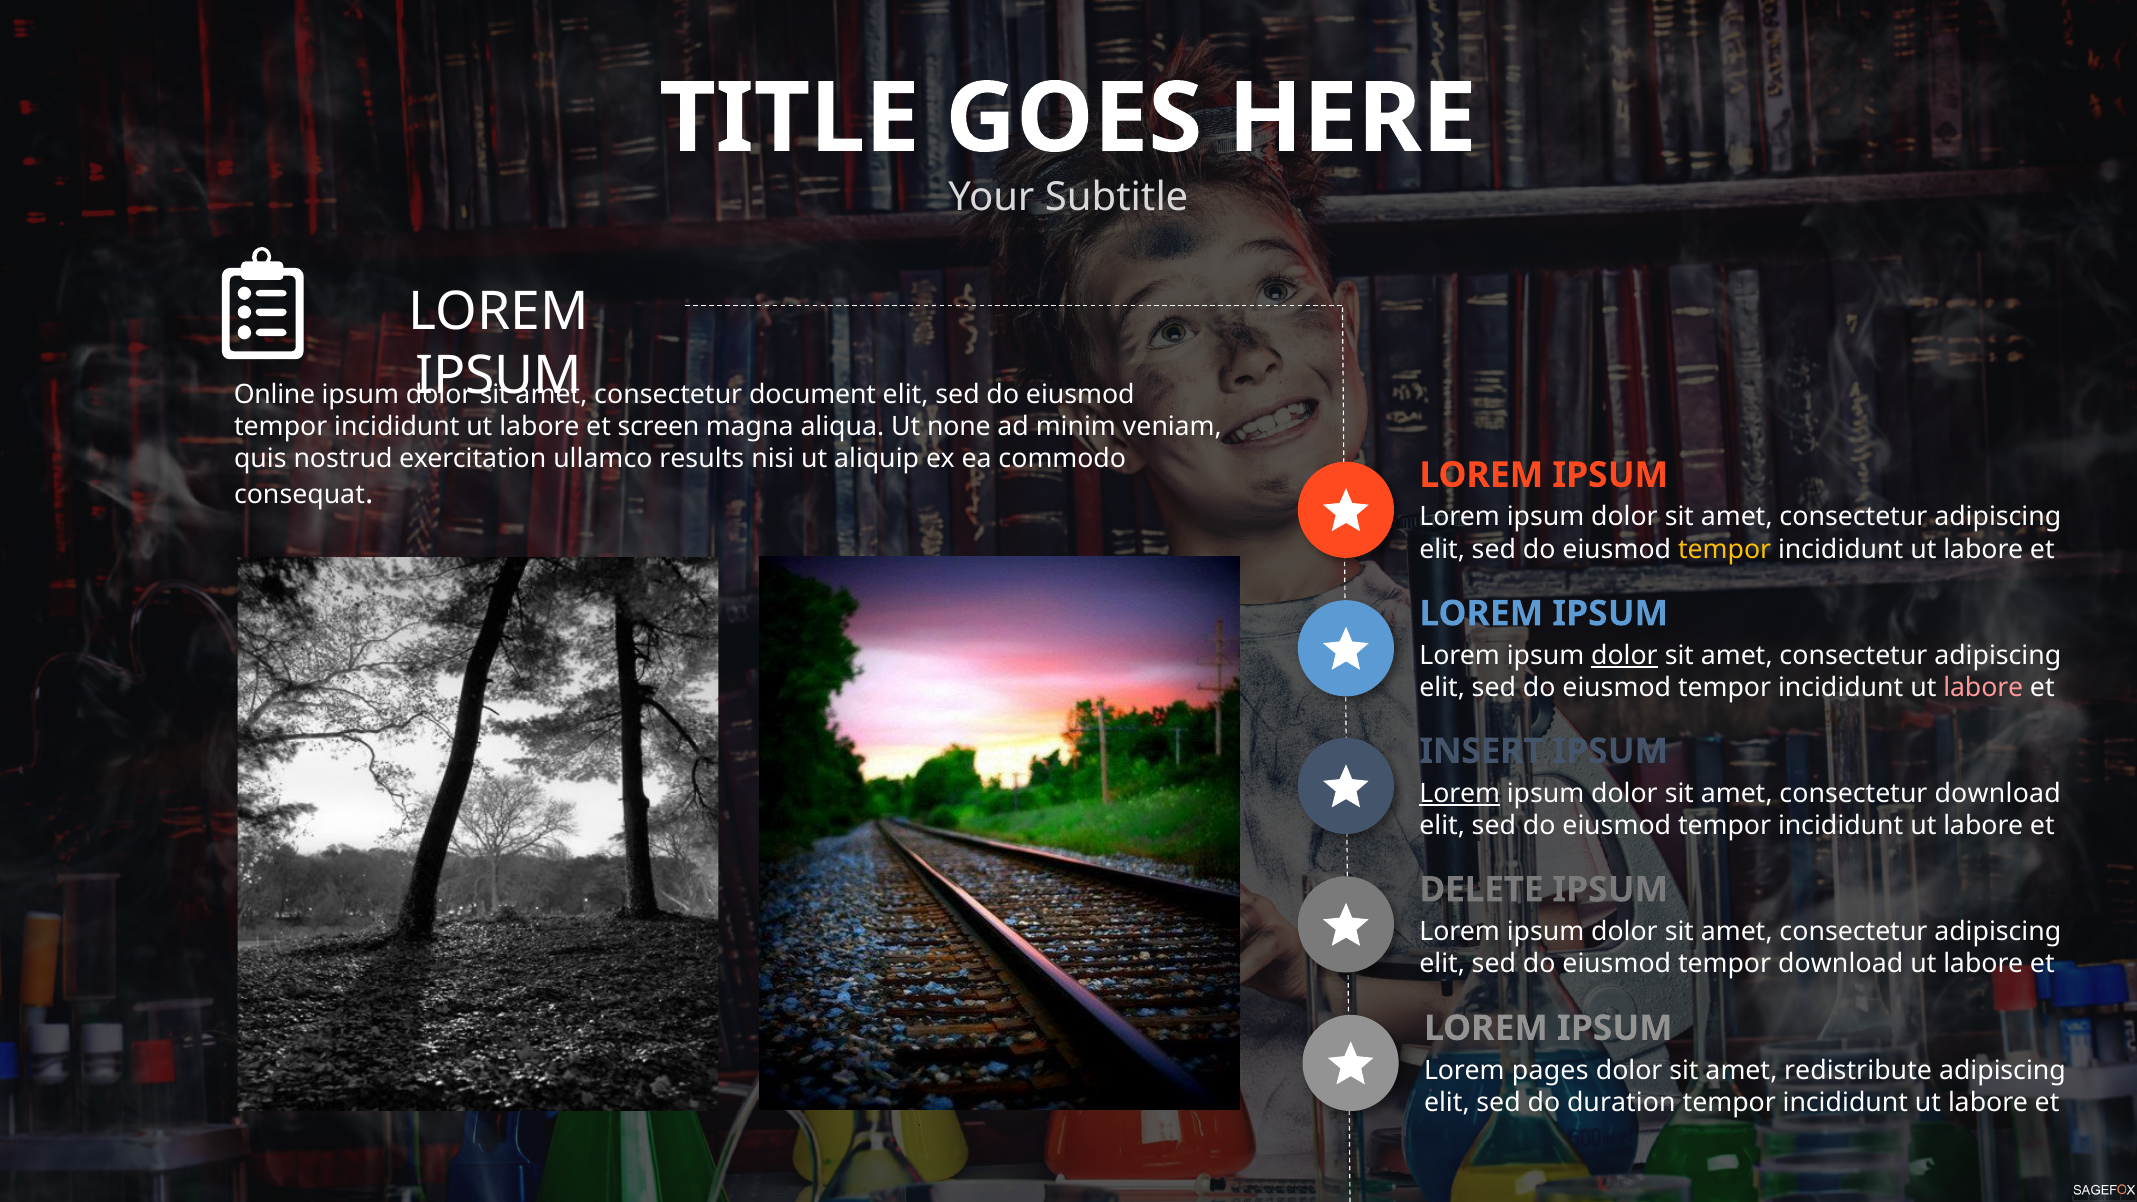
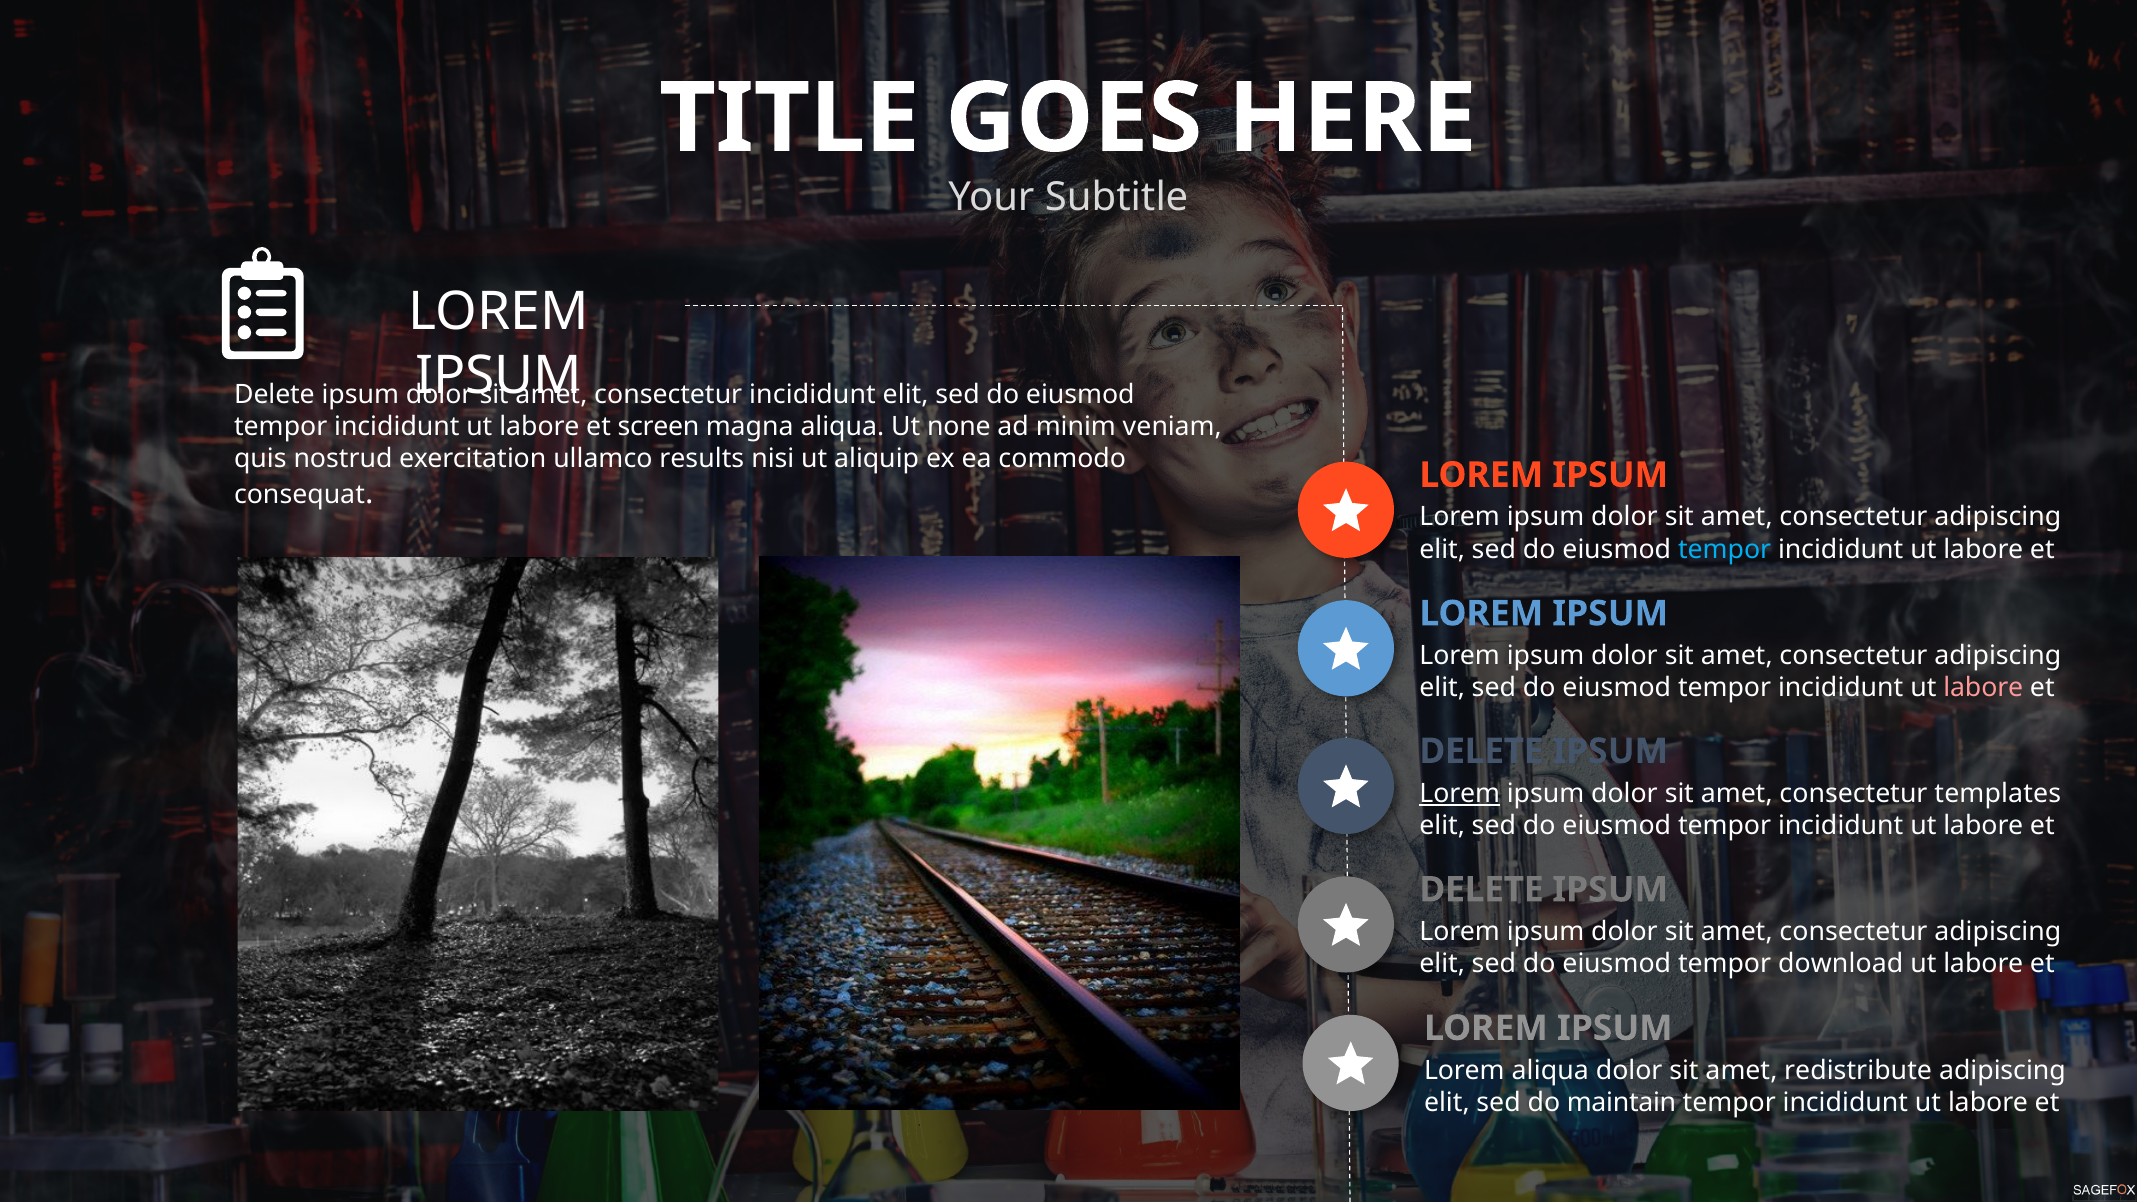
Online: Online -> Delete (274, 394)
consectetur document: document -> incididunt (813, 394)
tempor colour: yellow -> light blue (1725, 549)
dolor underline: present -> none (1624, 656)
INSERT: INSERT -> DELETE (1481, 751)
consectetur download: download -> templates (1998, 793)
Lorem pages: pages -> aliqua (1550, 1070)
duration: duration -> maintain (1621, 1102)
